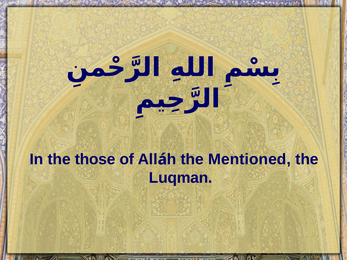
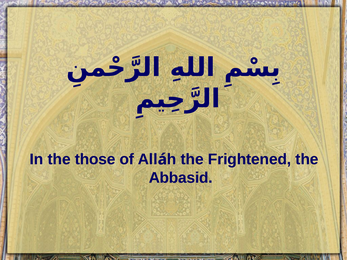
Mentioned: Mentioned -> Frightened (250, 160)
Luqman: Luqman -> Abbasid (181, 178)
